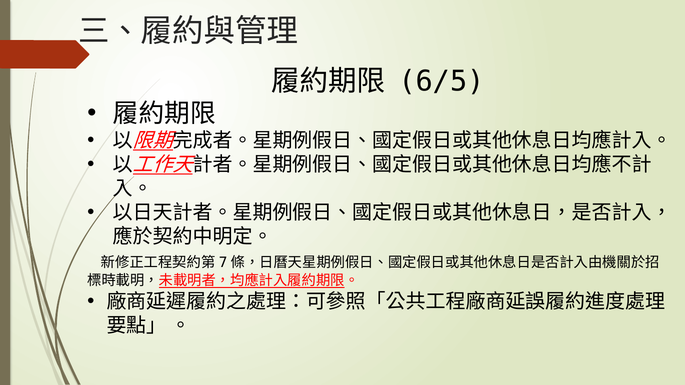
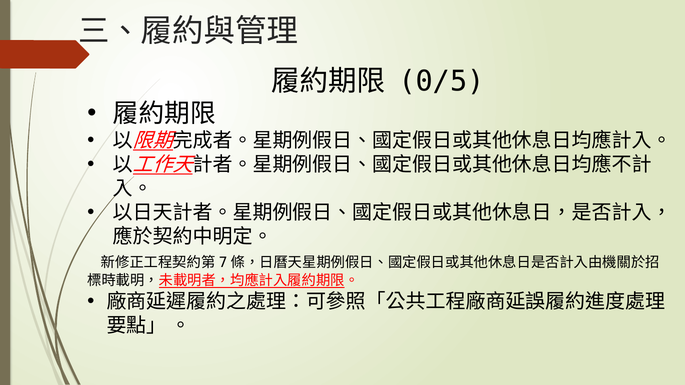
6/5: 6/5 -> 0/5 (441, 81)
